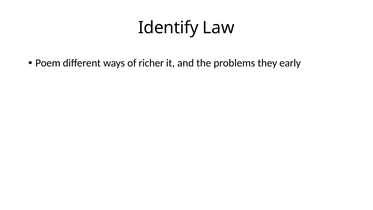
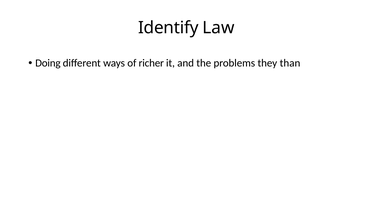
Poem: Poem -> Doing (48, 63)
early: early -> than (290, 63)
